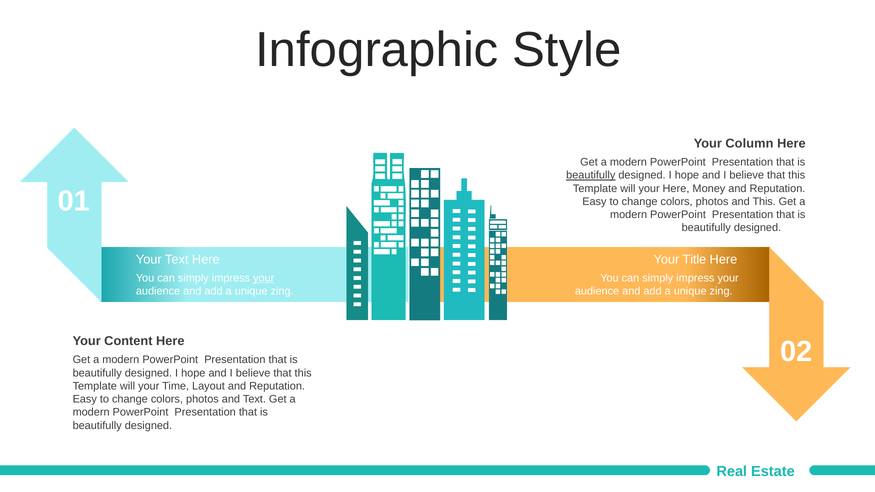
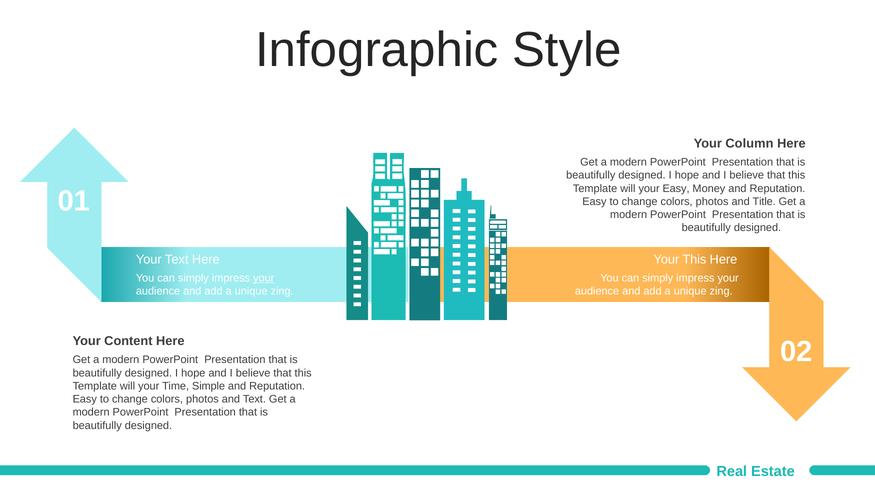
beautifully underline: present -> none (591, 175)
your Here: Here -> Easy (676, 189)
and This: This -> Title (764, 202)
Your Title: Title -> This (694, 260)
Layout: Layout -> Simple (209, 386)
